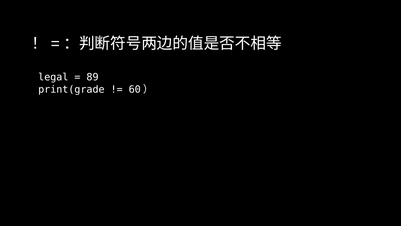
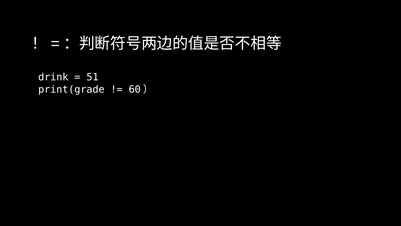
legal: legal -> drink (53, 77)
89: 89 -> 51 (93, 77)
